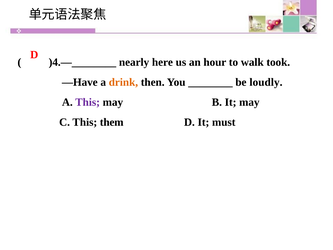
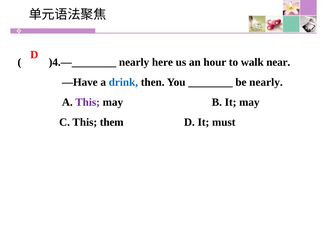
took: took -> near (278, 62)
drink colour: orange -> blue (123, 82)
be loudly: loudly -> nearly (266, 82)
